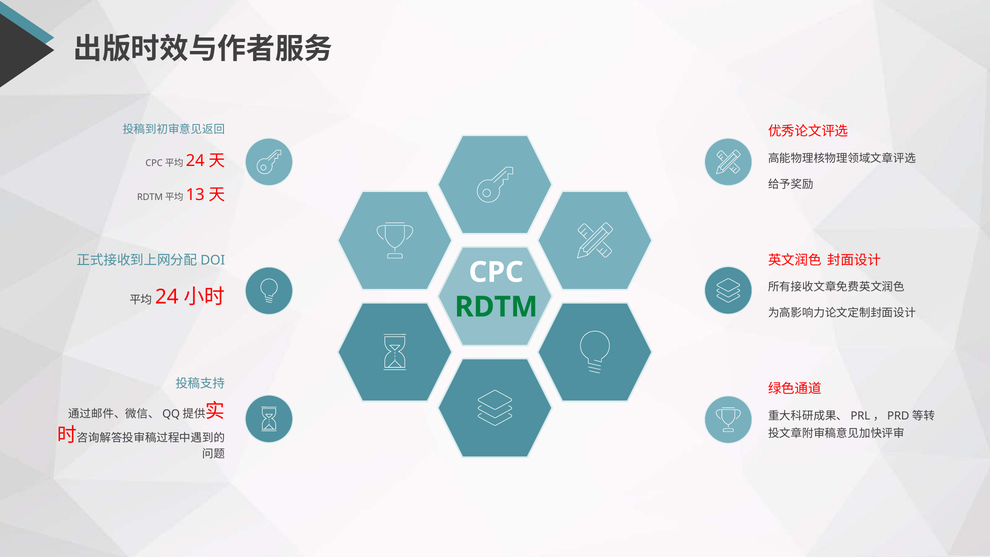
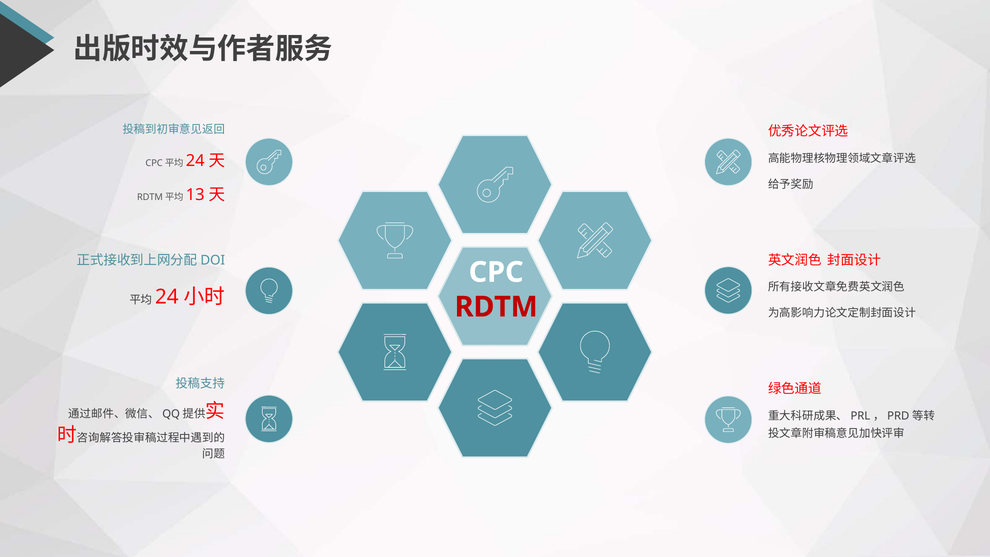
RDTM colour: green -> red (496, 307)
